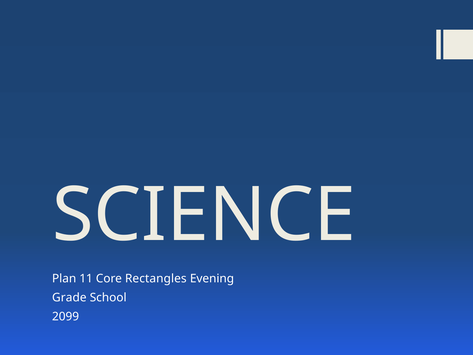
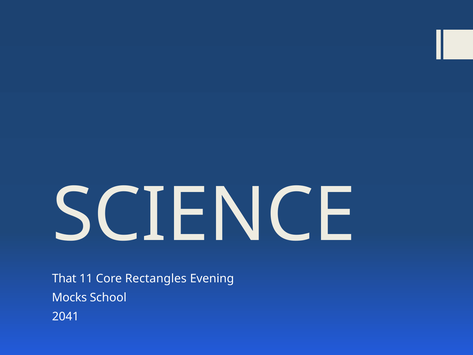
Plan: Plan -> That (64, 278)
Grade: Grade -> Mocks (69, 297)
2099: 2099 -> 2041 (66, 316)
